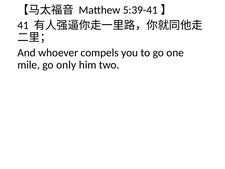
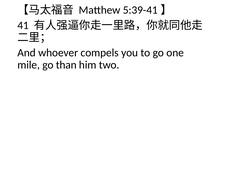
only: only -> than (66, 65)
